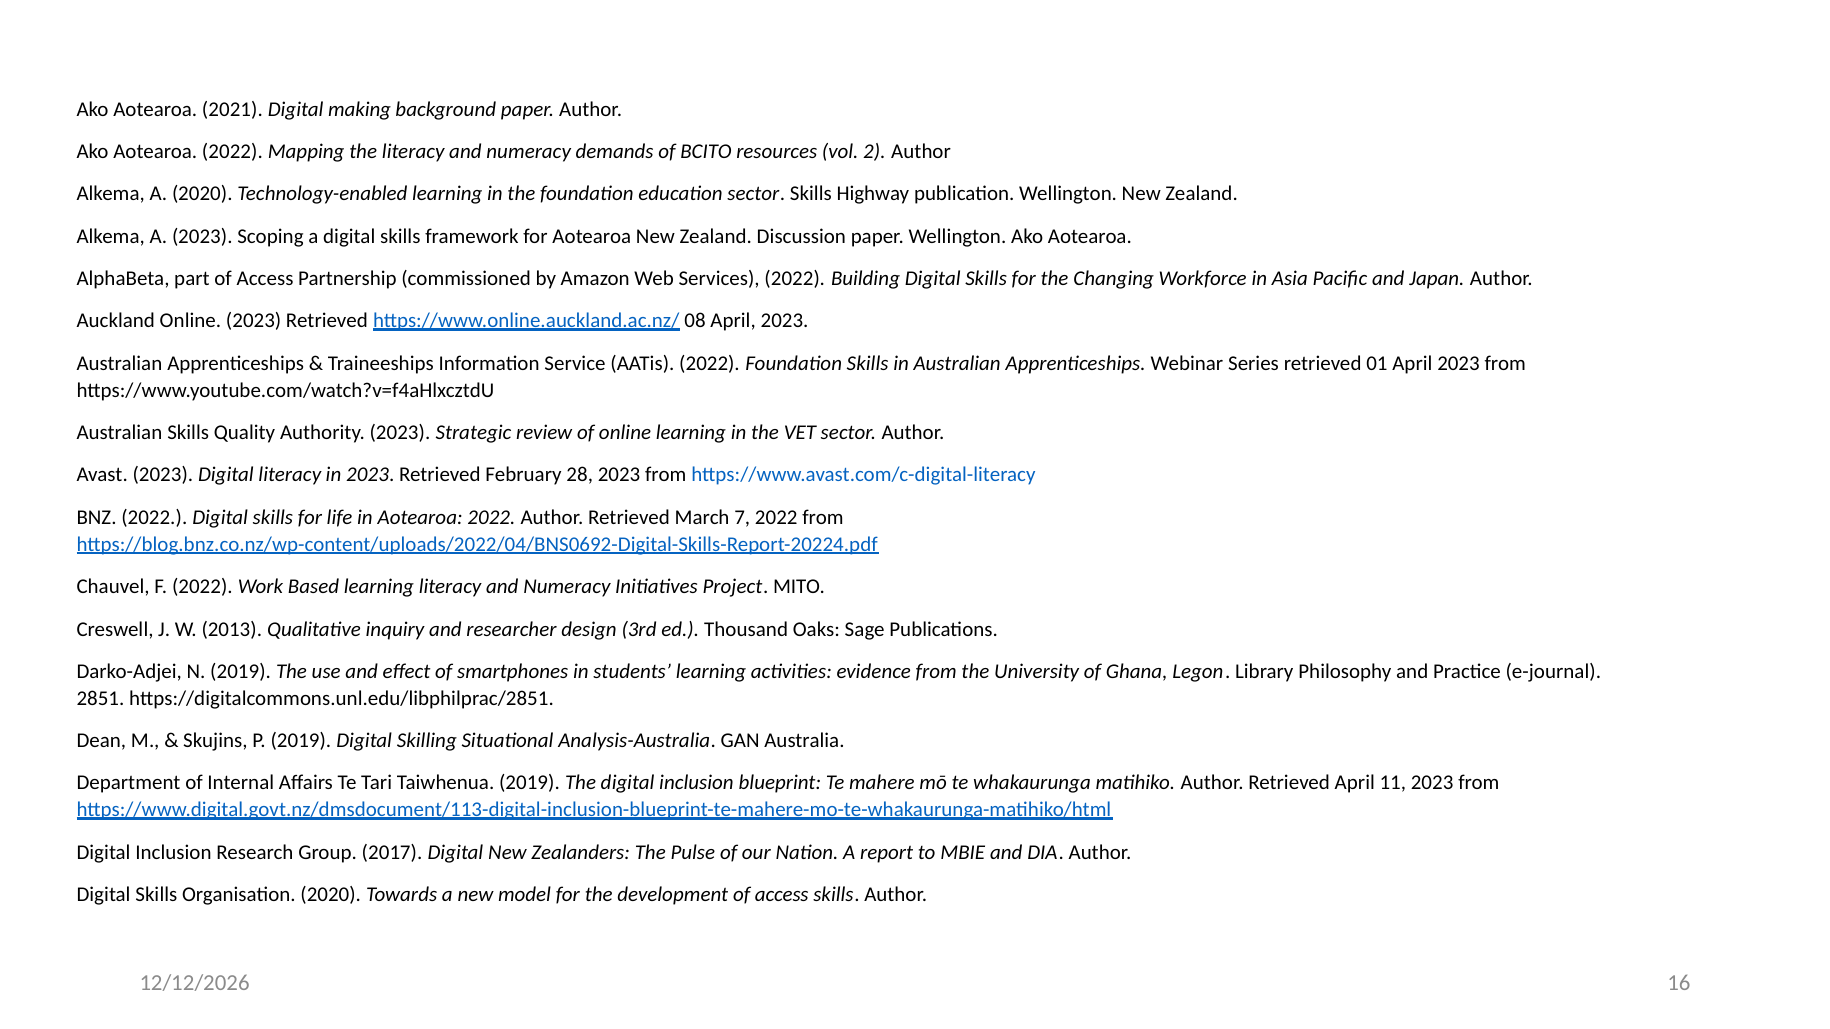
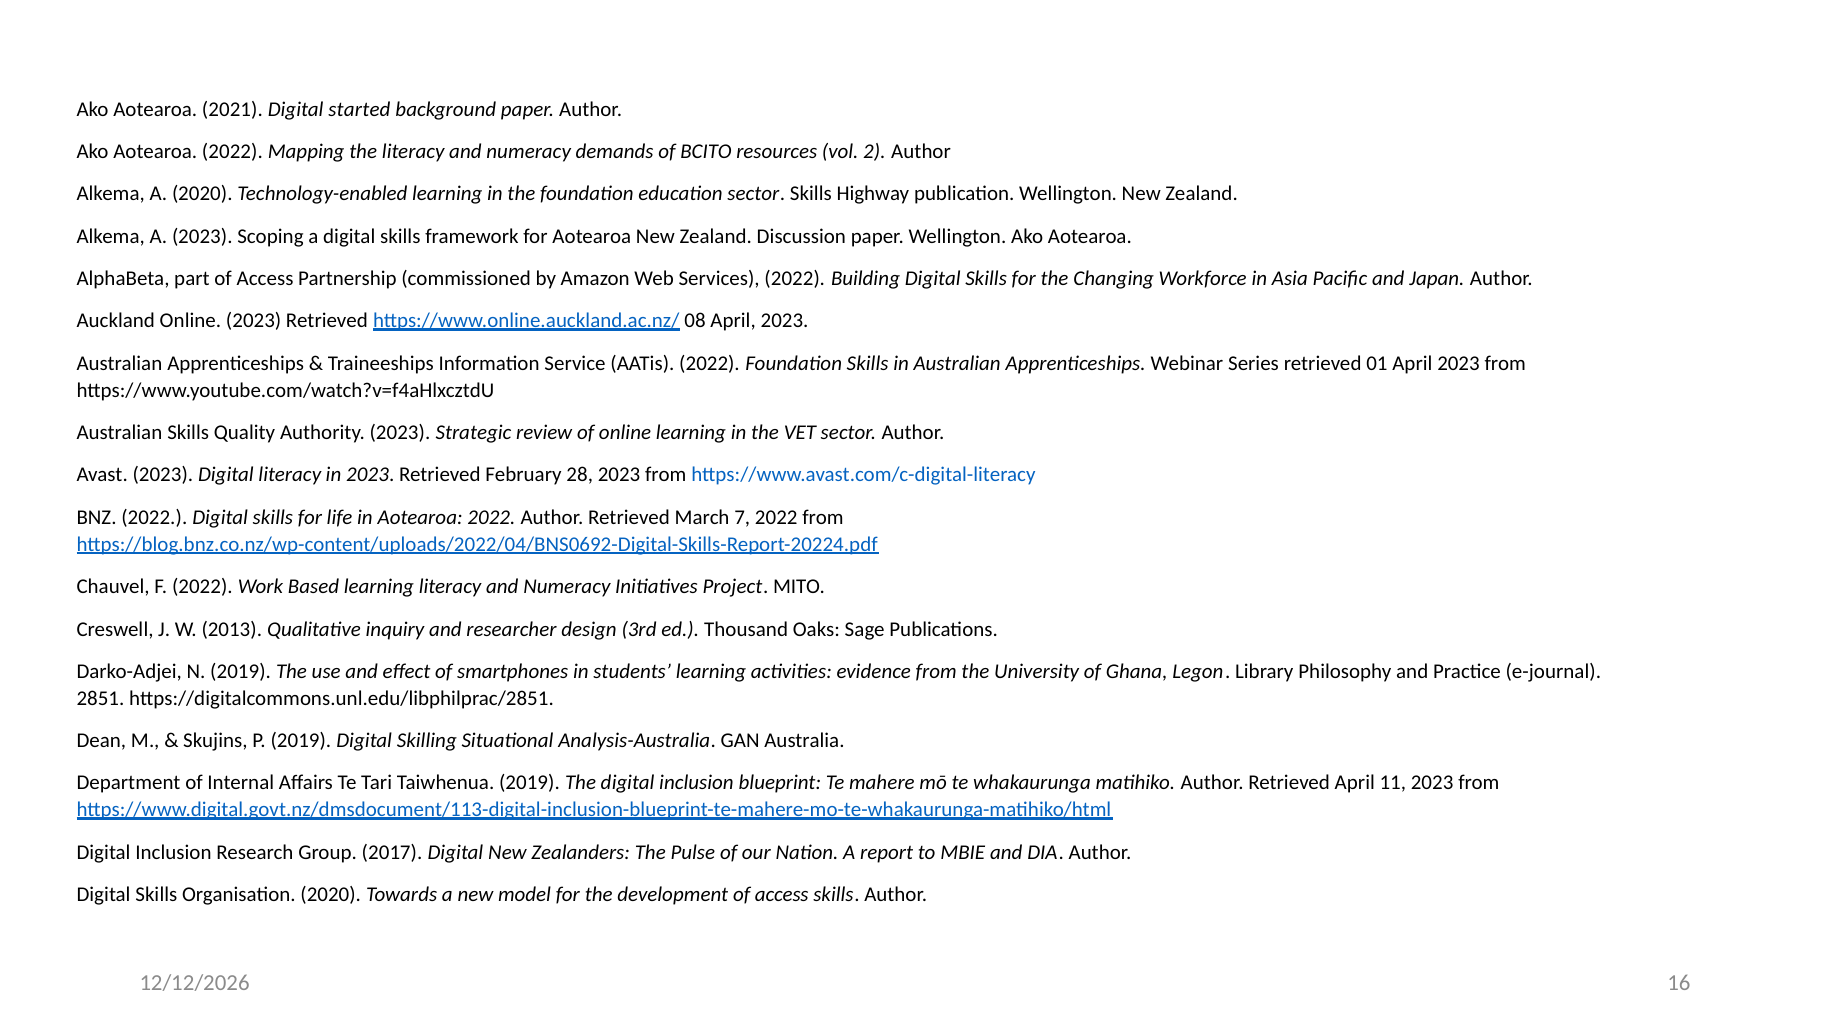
making: making -> started (359, 110)
